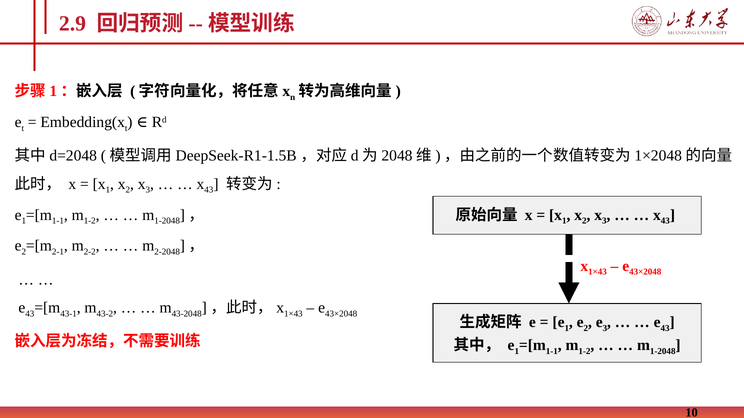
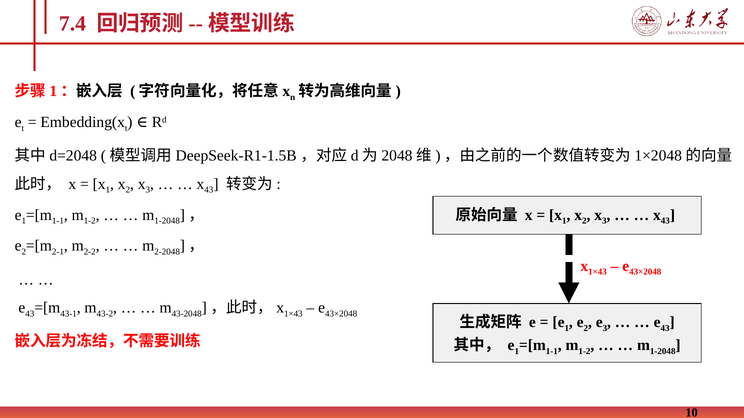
2.9: 2.9 -> 7.4 (73, 24)
